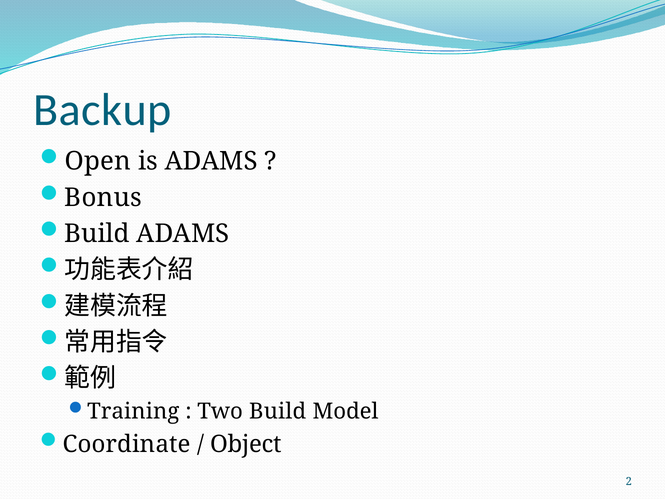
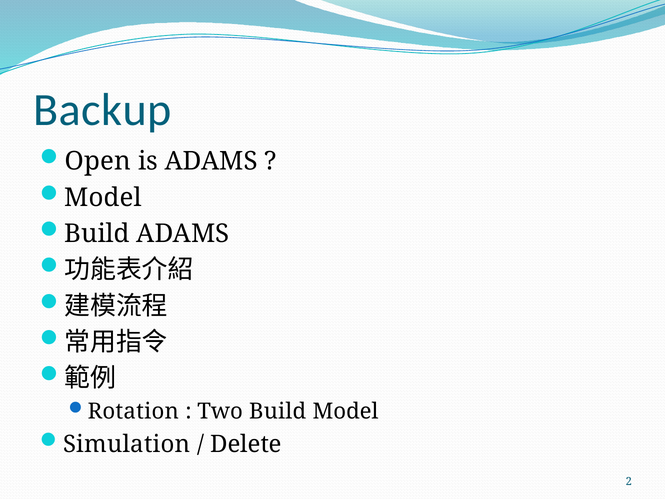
Bonus: Bonus -> Model (103, 197)
Training: Training -> Rotation (133, 411)
Coordinate: Coordinate -> Simulation (127, 444)
Object: Object -> Delete (246, 444)
